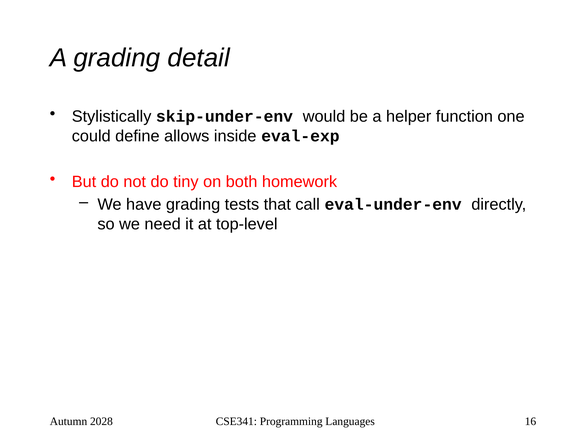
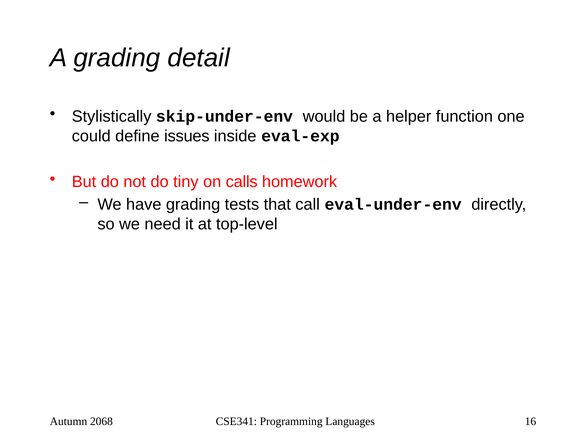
allows: allows -> issues (187, 136)
both: both -> calls (242, 182)
2028: 2028 -> 2068 (101, 421)
